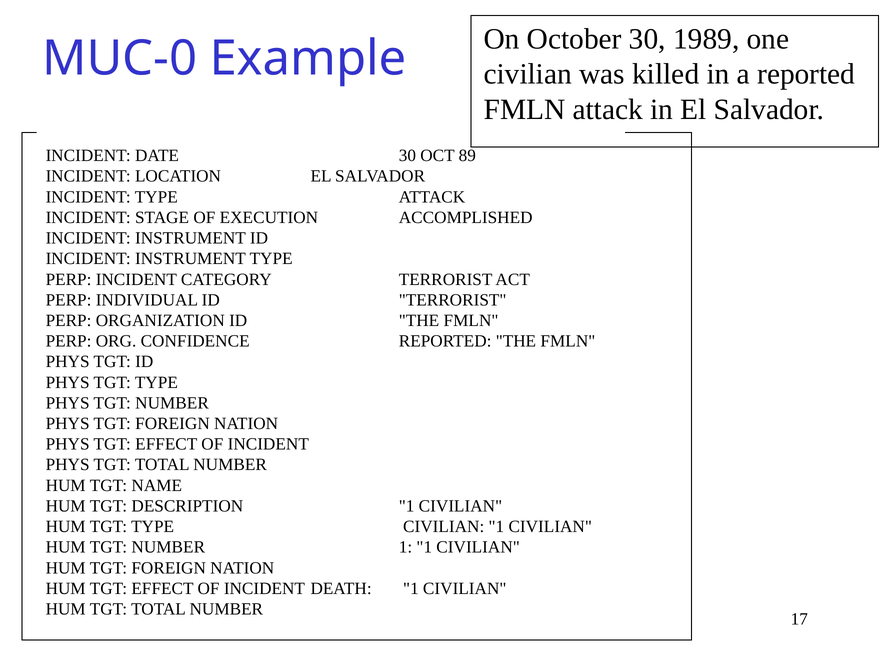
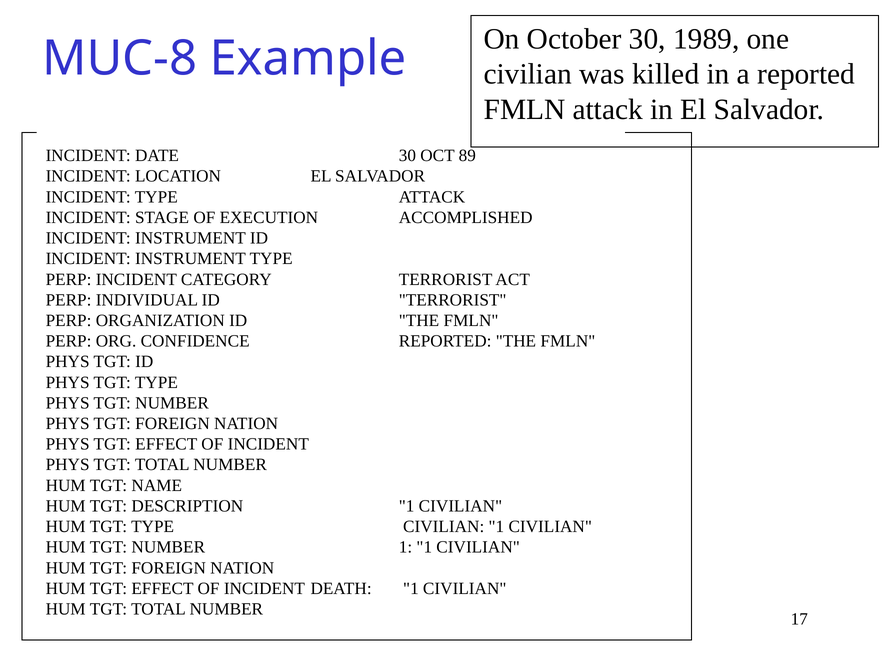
MUC-0: MUC-0 -> MUC-8 (120, 59)
